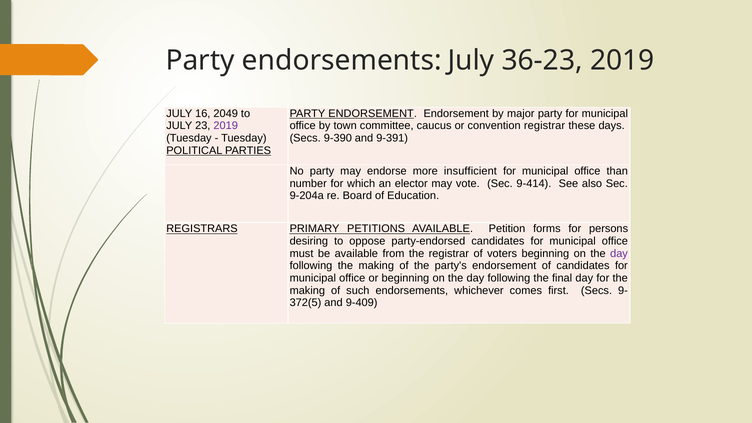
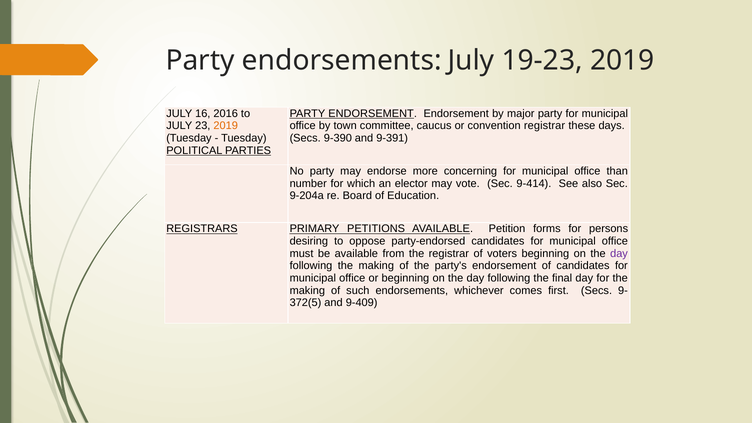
36-23: 36-23 -> 19-23 (542, 60)
2049: 2049 -> 2016 (226, 114)
2019 colour: purple -> orange (226, 126)
insufficient: insufficient -> concerning (470, 171)
